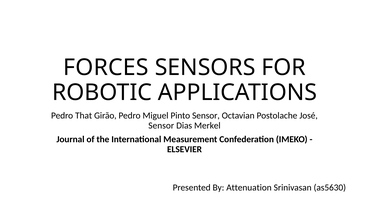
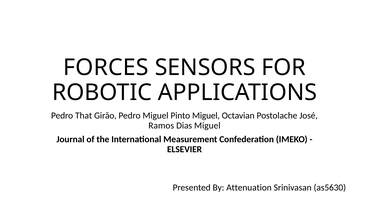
Pinto Sensor: Sensor -> Miguel (206, 115)
Sensor: Sensor -> Ramos (161, 125)
Dias Merkel: Merkel -> Miguel (207, 125)
